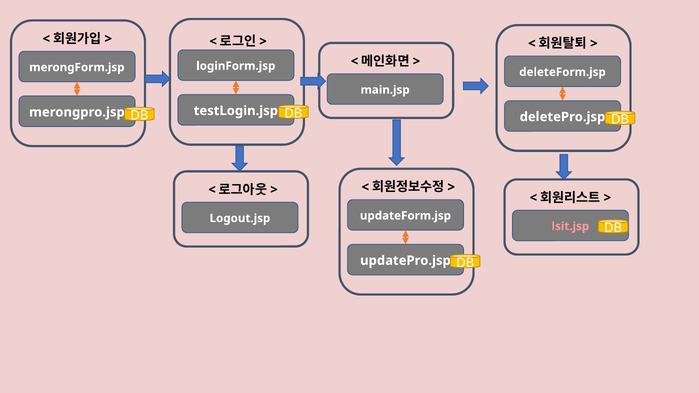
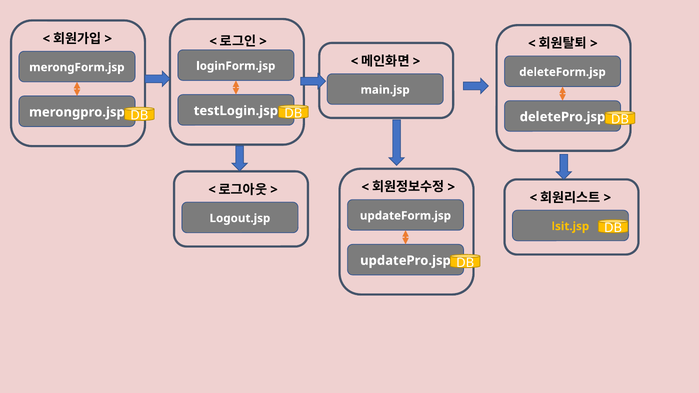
lsit.jsp colour: pink -> yellow (570, 226)
